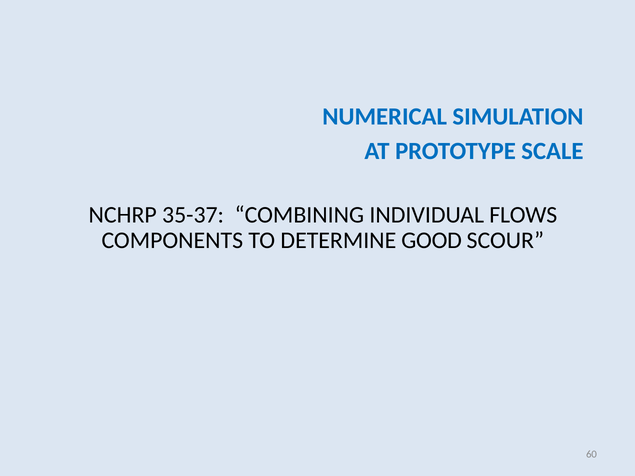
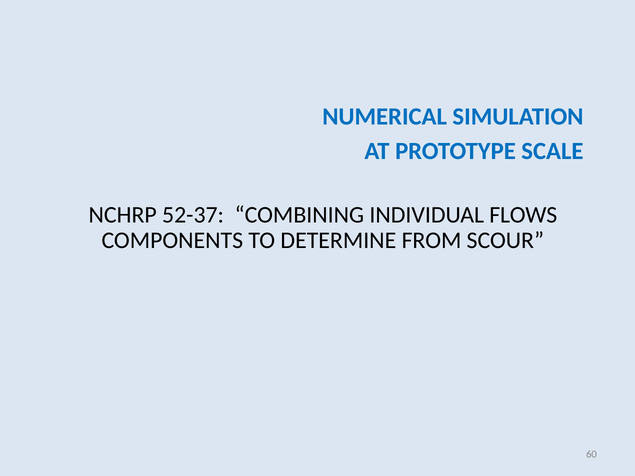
35-37: 35-37 -> 52-37 (193, 215)
GOOD: GOOD -> FROM (431, 241)
